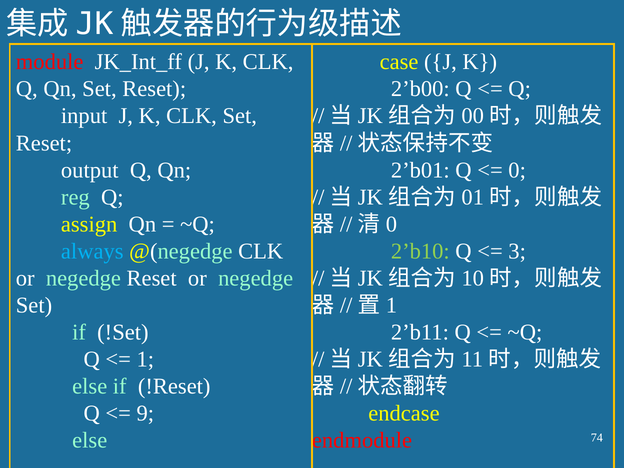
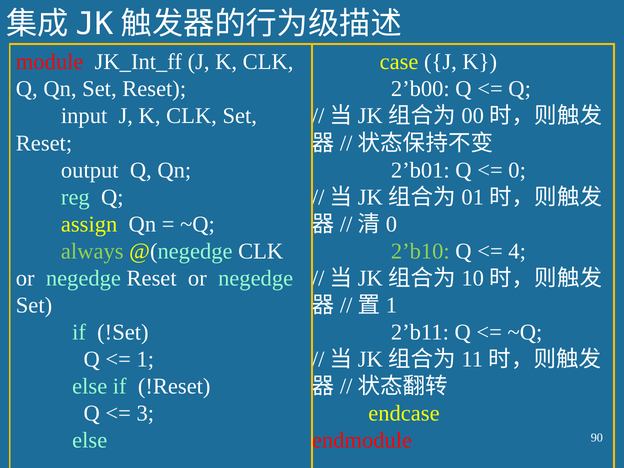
always colour: light blue -> light green (92, 251)
3: 3 -> 4 (517, 251)
9: 9 -> 3 (145, 413)
74: 74 -> 90 (597, 438)
